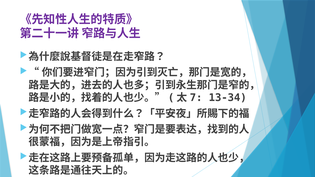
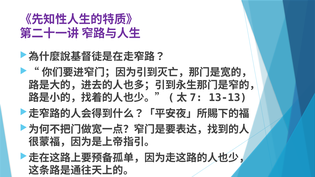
13-34: 13-34 -> 13-13 (228, 98)
